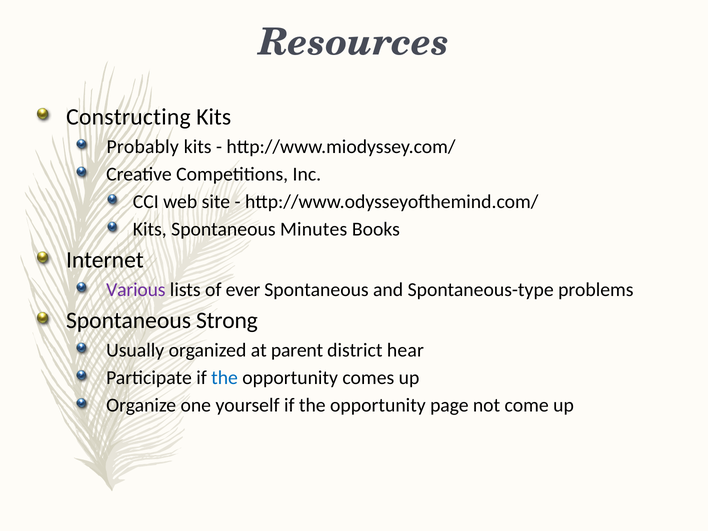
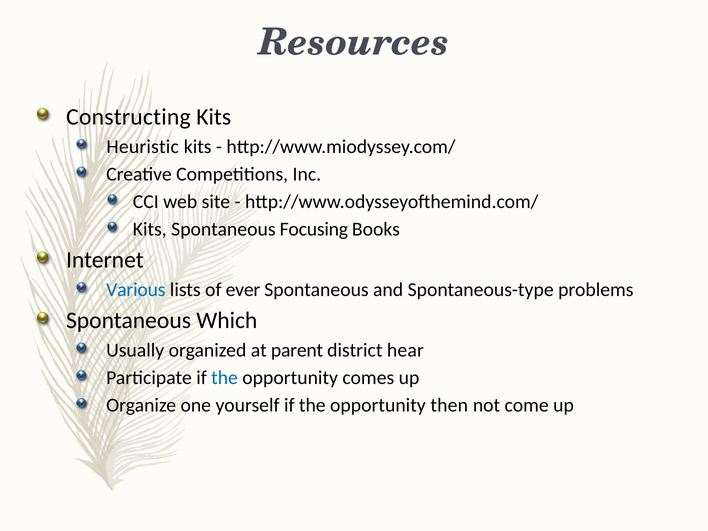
Probably: Probably -> Heuristic (143, 147)
Minutes: Minutes -> Focusing (314, 229)
Various colour: purple -> blue (136, 290)
Strong: Strong -> Which (227, 321)
page: page -> then (449, 405)
